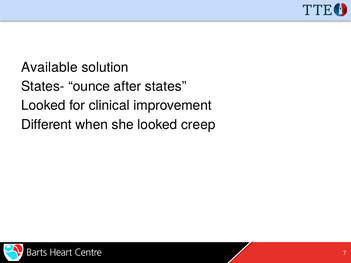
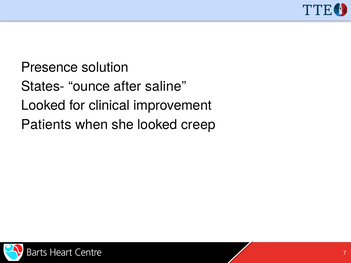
Available: Available -> Presence (50, 67)
states: states -> saline (166, 86)
Different: Different -> Patients (46, 125)
